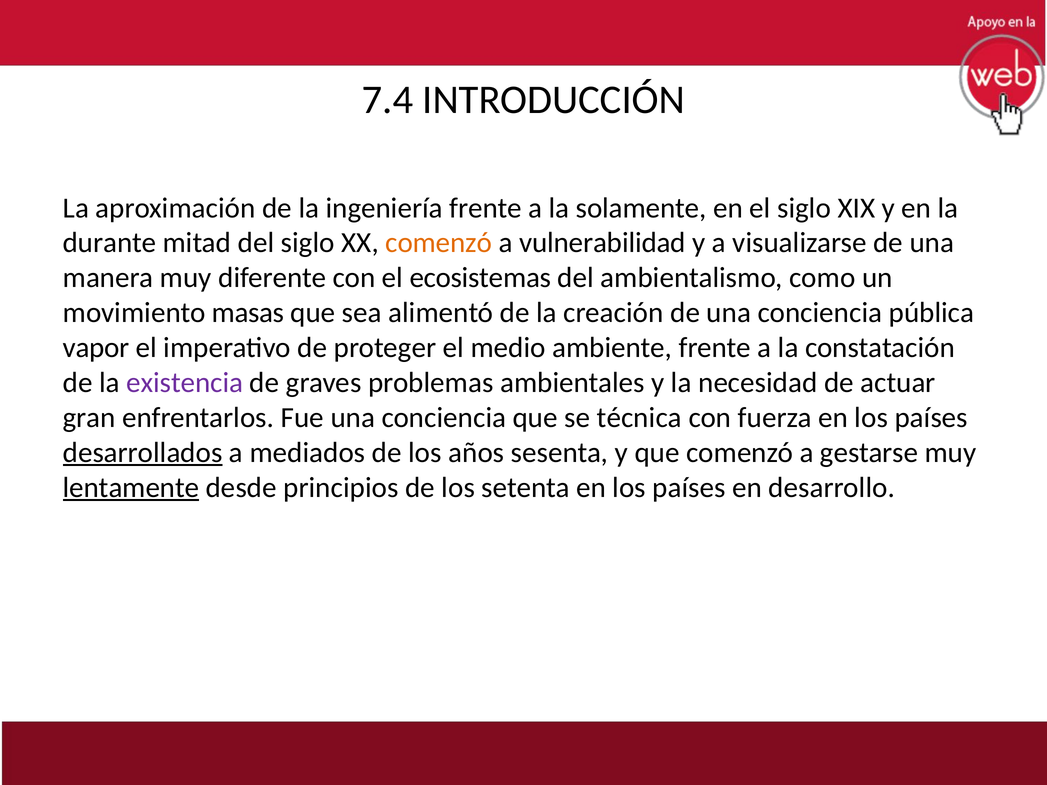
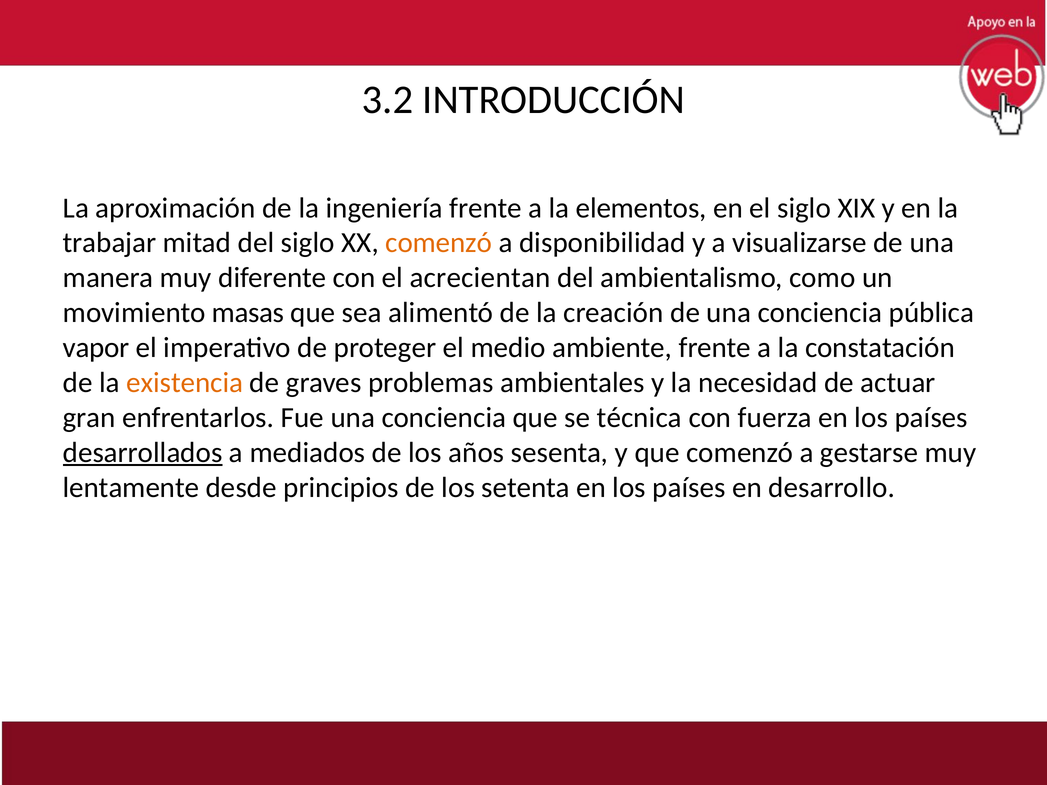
7.4: 7.4 -> 3.2 (388, 100)
solamente: solamente -> elementos (641, 208)
durante: durante -> trabajar (110, 243)
vulnerabilidad: vulnerabilidad -> disponibilidad (602, 243)
ecosistemas: ecosistemas -> acrecientan (480, 278)
existencia colour: purple -> orange (185, 383)
lentamente underline: present -> none (131, 488)
